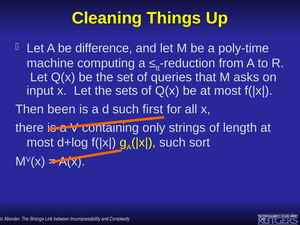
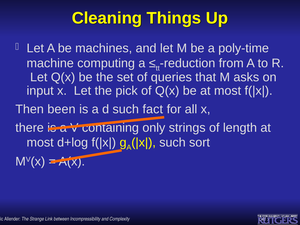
difference: difference -> machines (104, 48)
sets: sets -> pick (127, 91)
first: first -> fact (153, 109)
